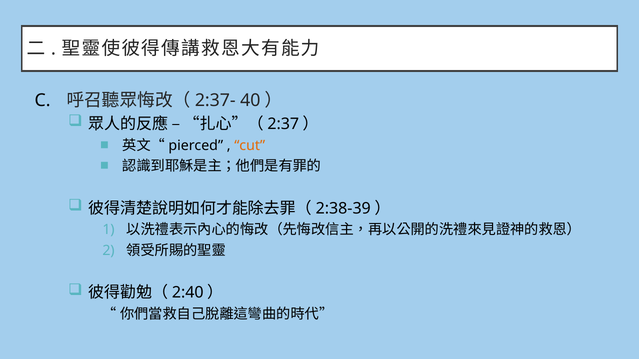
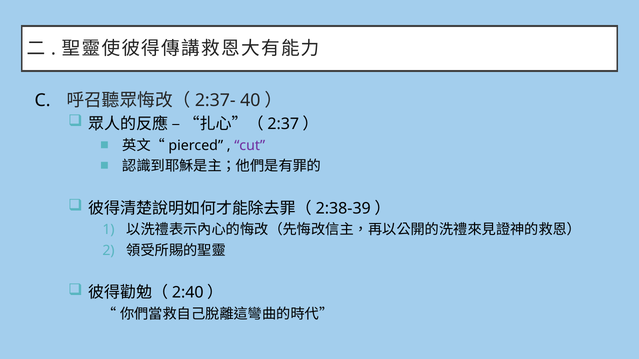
cut colour: orange -> purple (250, 146)
